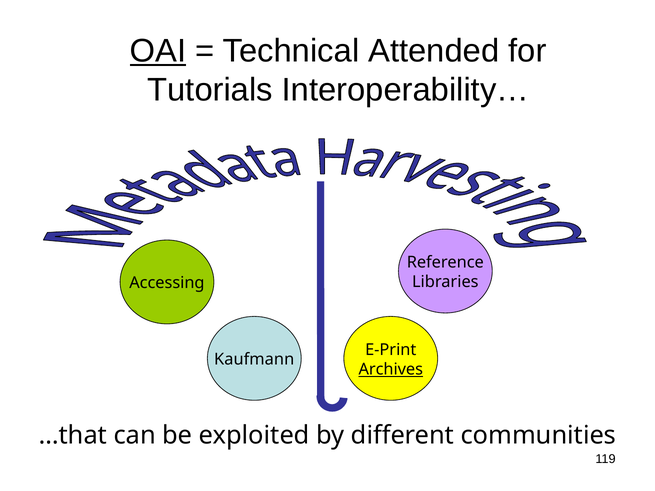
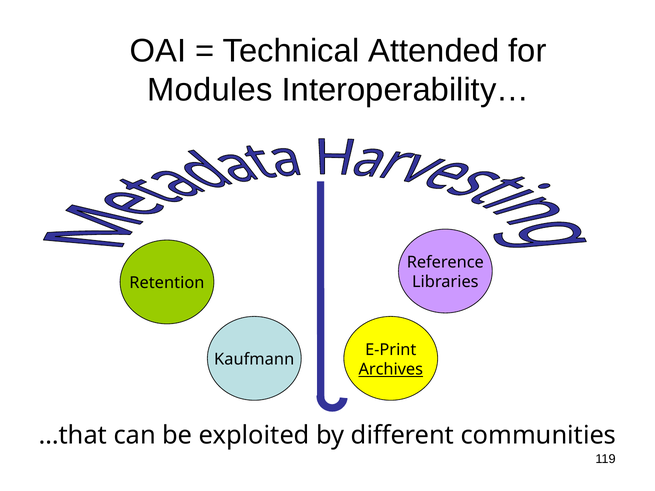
OAI underline: present -> none (158, 51)
Tutorials: Tutorials -> Modules (210, 90)
Accessing: Accessing -> Retention (167, 283)
